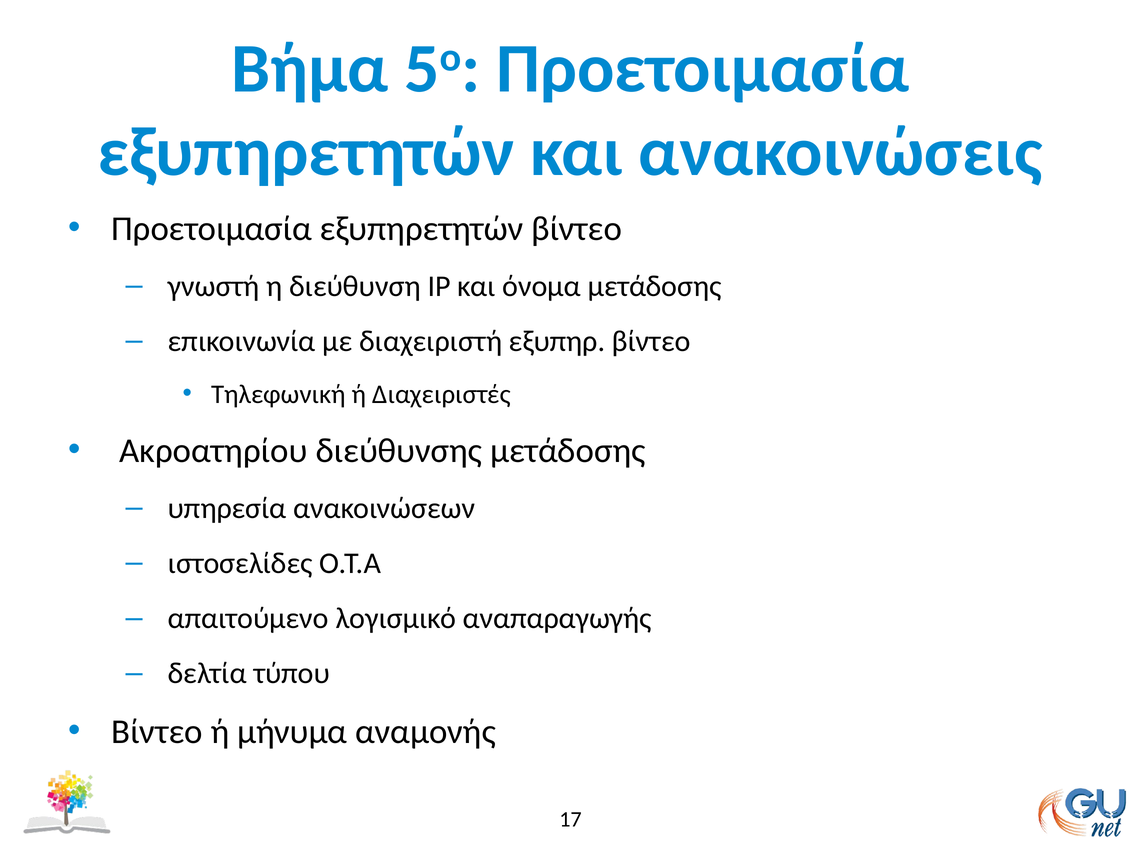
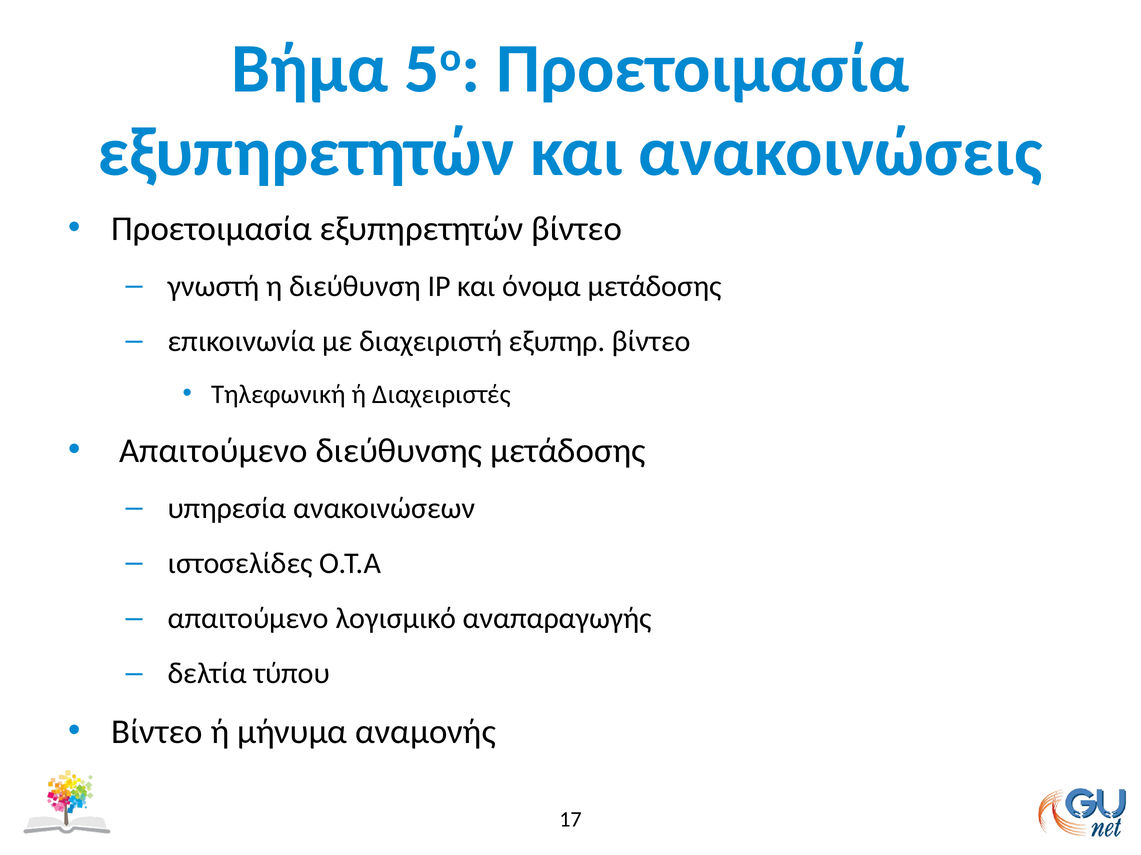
Ακροατηρίου: Ακροατηρίου -> Απαιτούμενο (213, 451)
